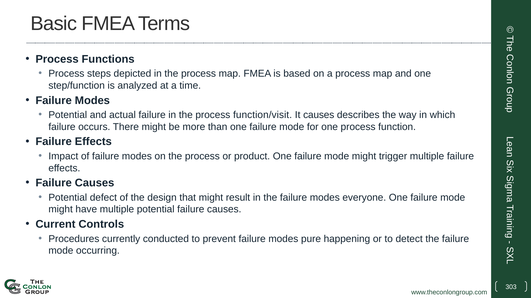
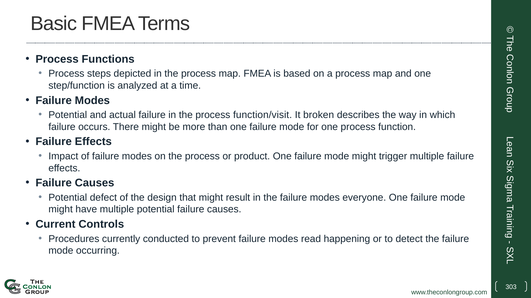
It causes: causes -> broken (319, 115)
pure: pure -> read (311, 239)
